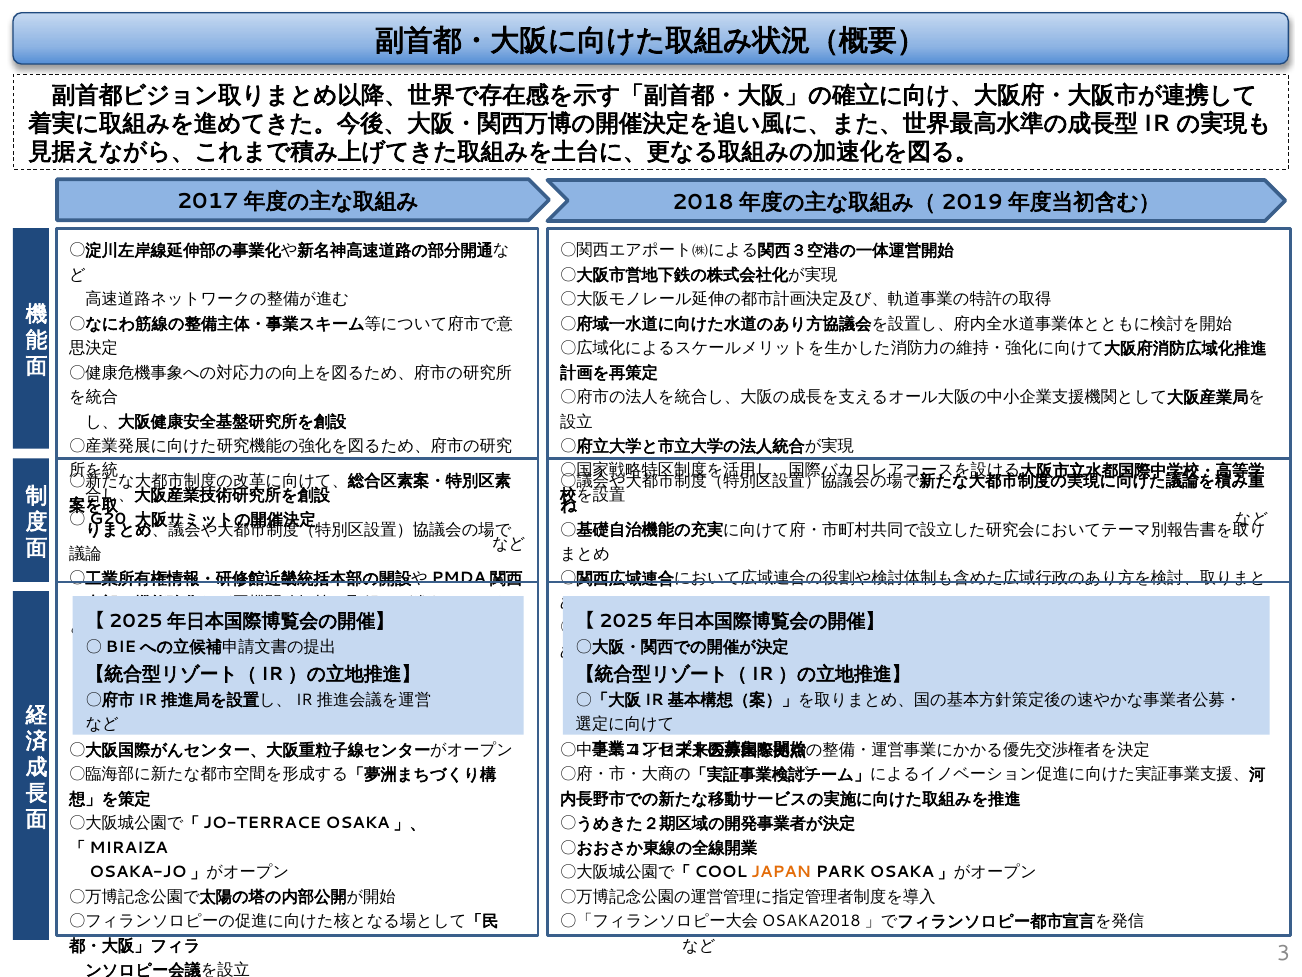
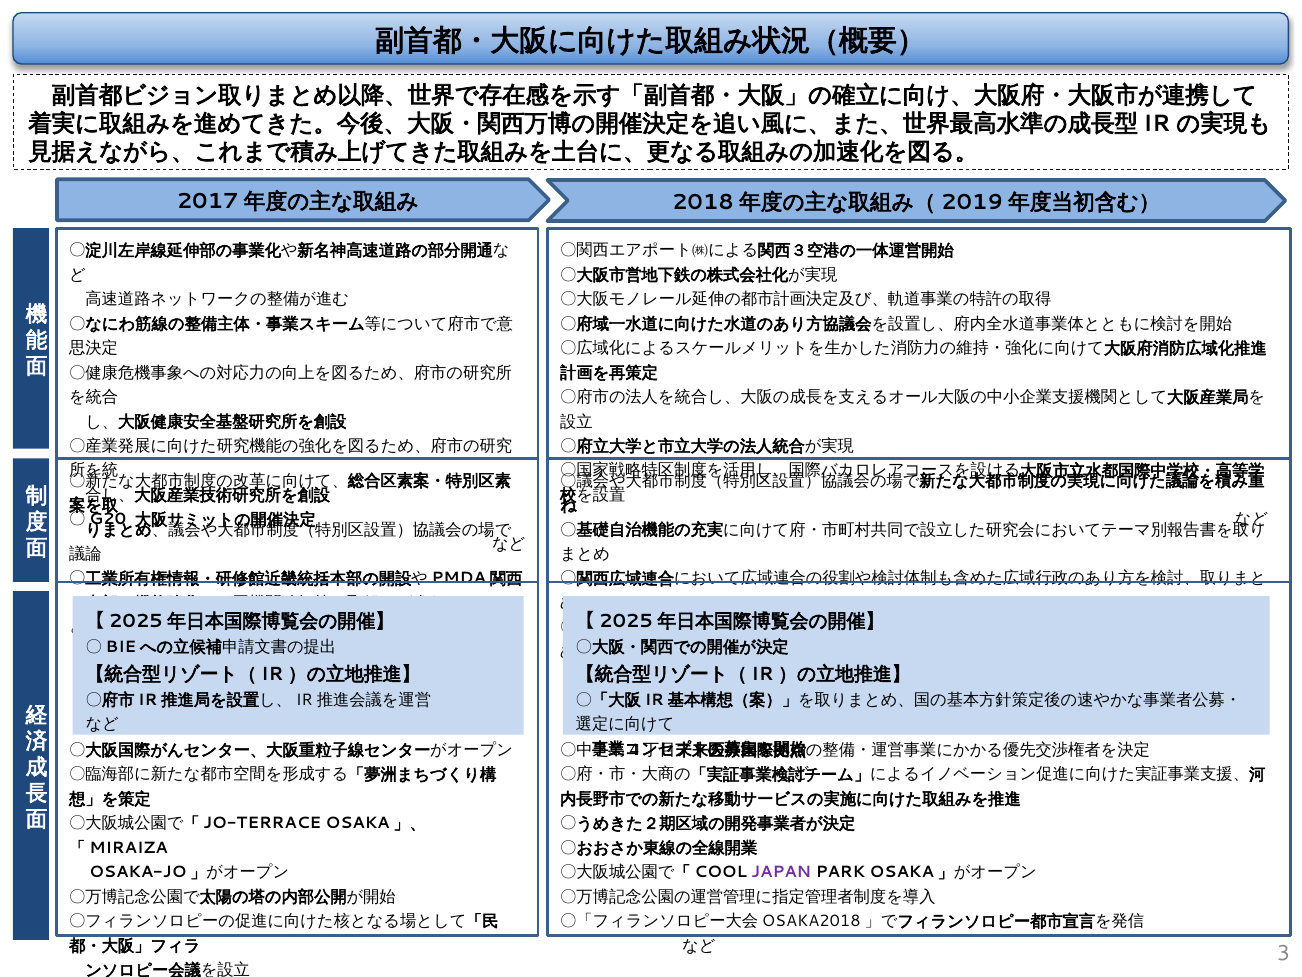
JAPAN colour: orange -> purple (781, 872)
